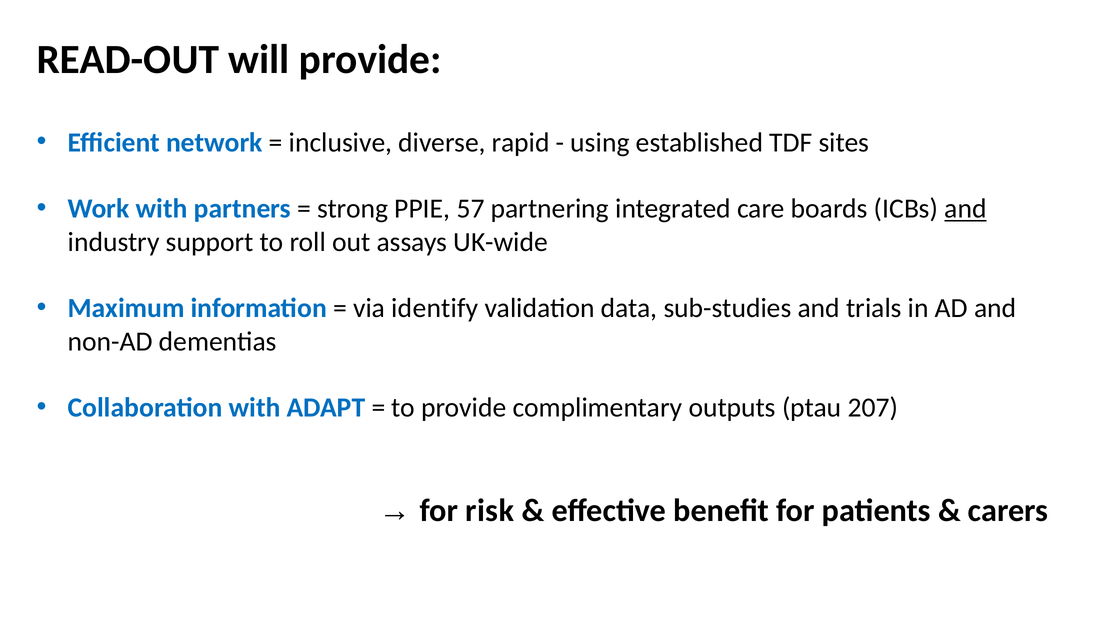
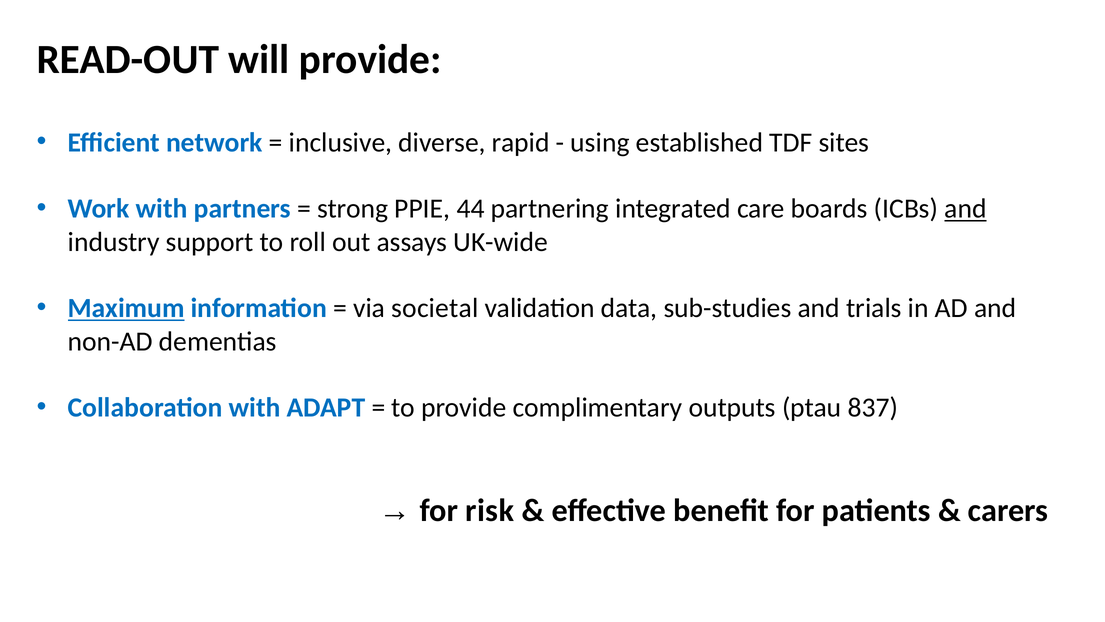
57: 57 -> 44 (471, 209)
Maximum underline: none -> present (126, 308)
identify: identify -> societal (435, 308)
207: 207 -> 837 (873, 407)
